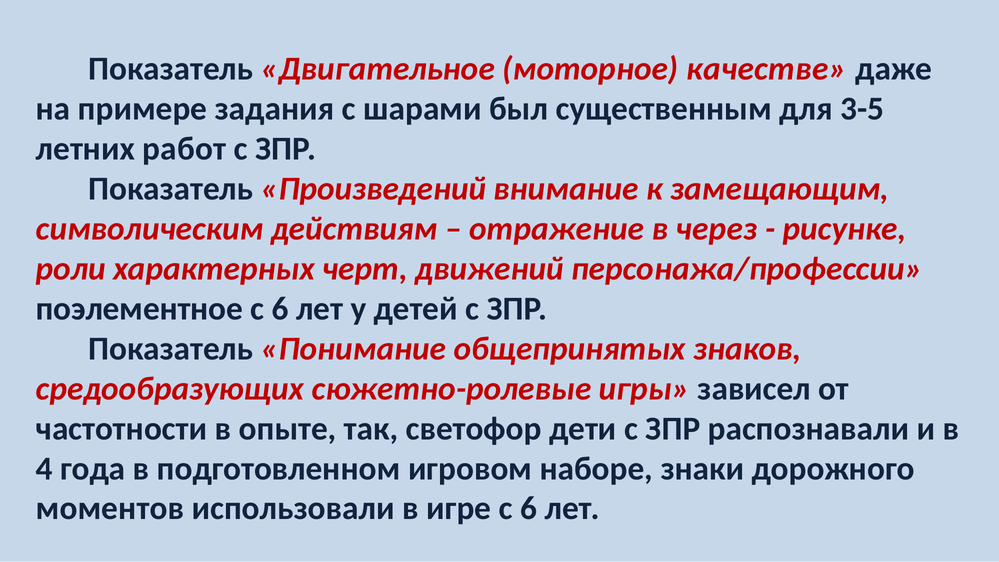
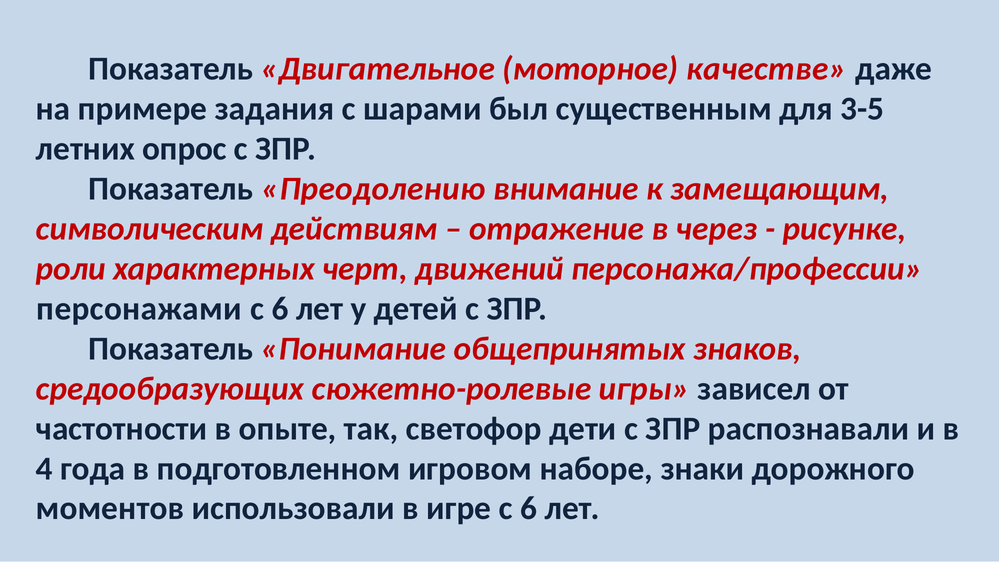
работ: работ -> опрос (184, 149)
Произведений: Произведений -> Преодолению (373, 189)
поэлементное: поэлементное -> персонажами (139, 309)
